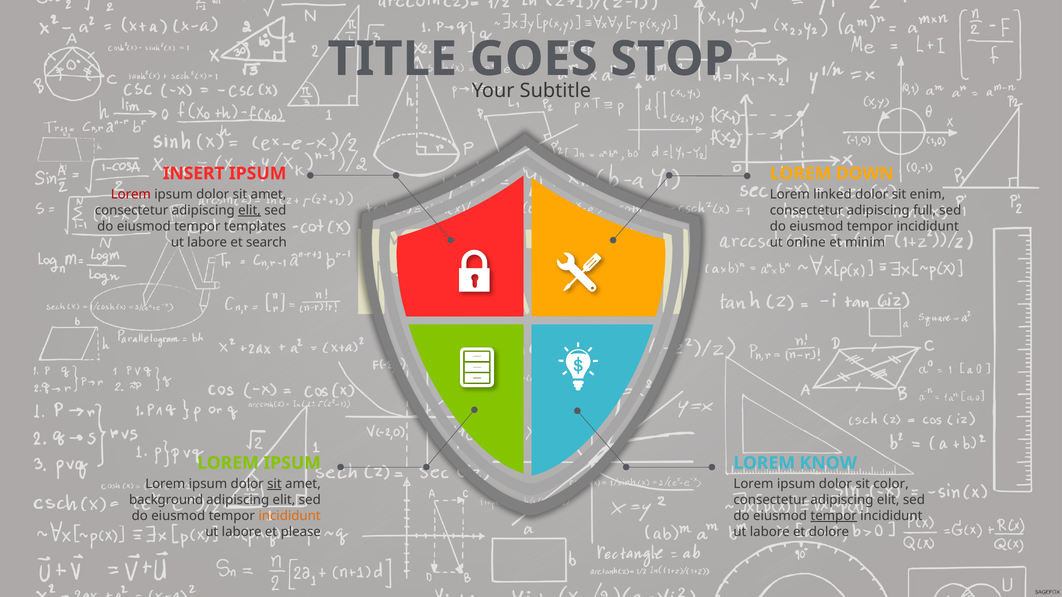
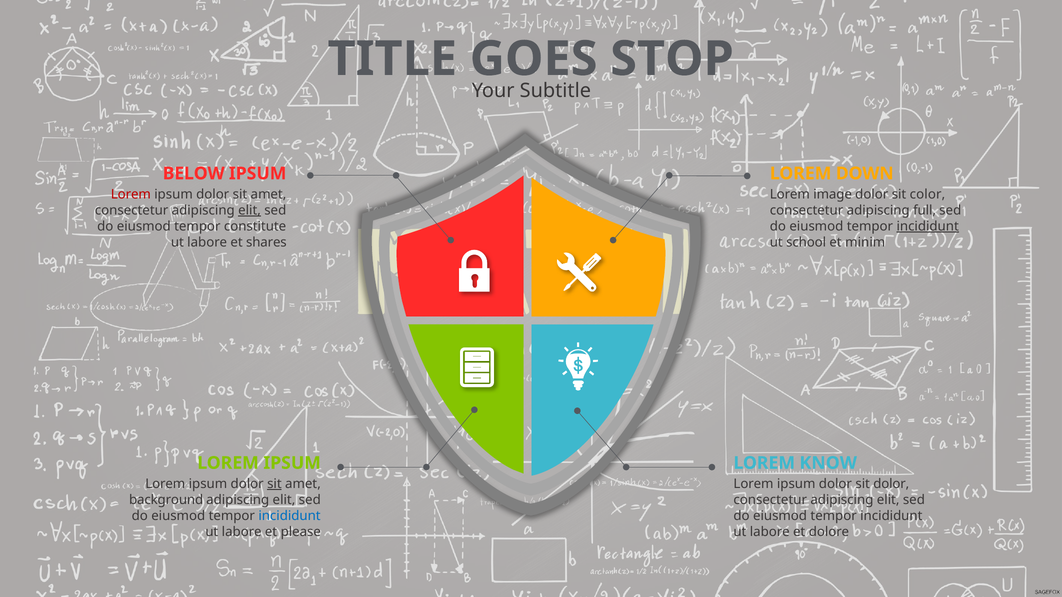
INSERT: INSERT -> BELOW (194, 174)
linked: linked -> image (833, 194)
enim: enim -> color (927, 194)
templates: templates -> constitute (255, 226)
incididunt underline: none -> present (928, 226)
search: search -> shares (266, 242)
online: online -> school (806, 242)
sit color: color -> dolor (891, 484)
incididunt colour: orange -> blue (290, 516)
tempor underline: present -> none (834, 516)
